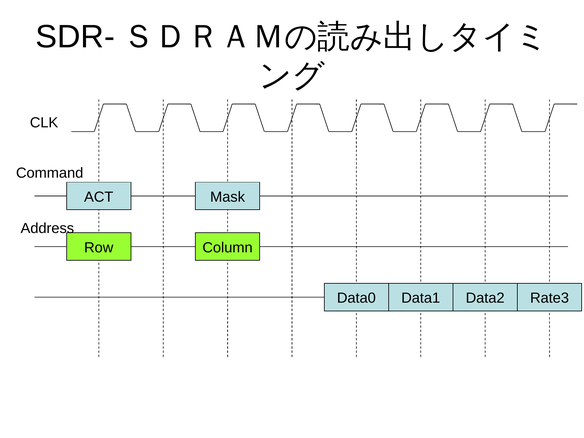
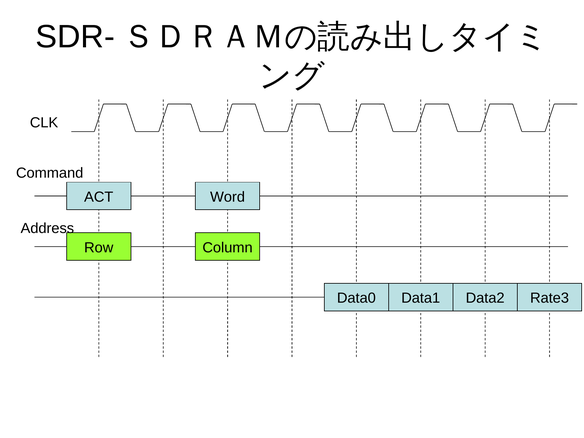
Mask: Mask -> Word (228, 197)
